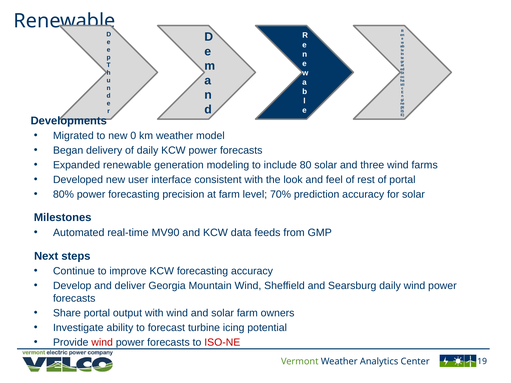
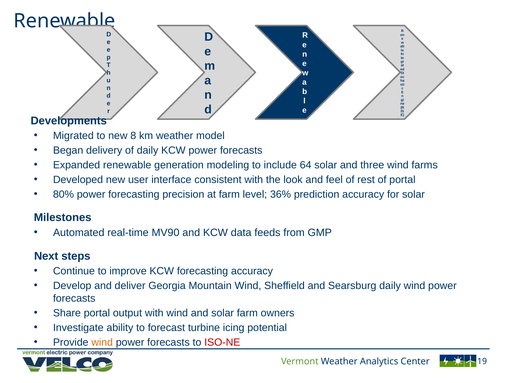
0: 0 -> 8 (133, 136)
80: 80 -> 64 (306, 165)
70%: 70% -> 36% (281, 194)
wind colour: red -> orange (102, 343)
